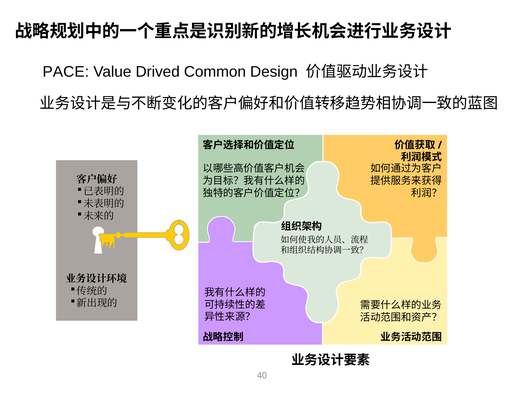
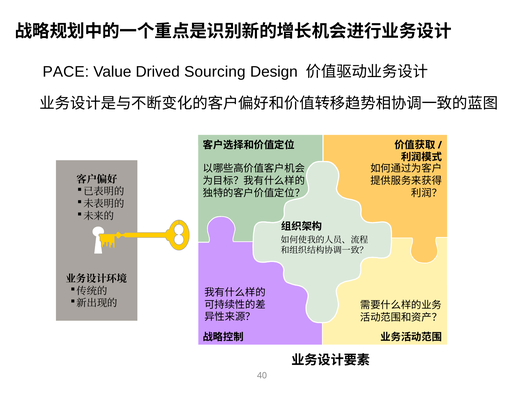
Common: Common -> Sourcing (215, 72)
